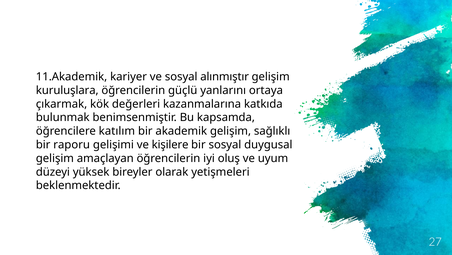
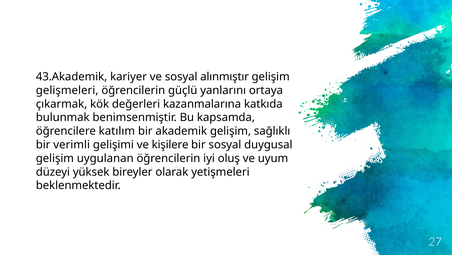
11.Akademik: 11.Akademik -> 43.Akademik (72, 77)
kuruluşlara: kuruluşlara -> gelişmeleri (67, 90)
raporu: raporu -> verimli (72, 144)
amaçlayan: amaçlayan -> uygulanan (105, 158)
